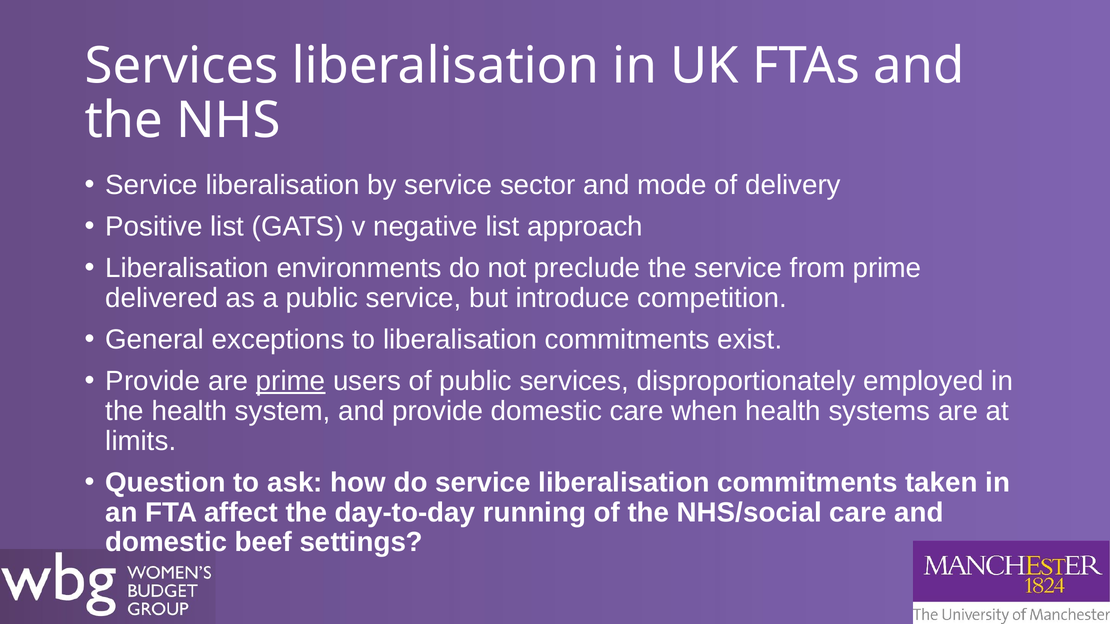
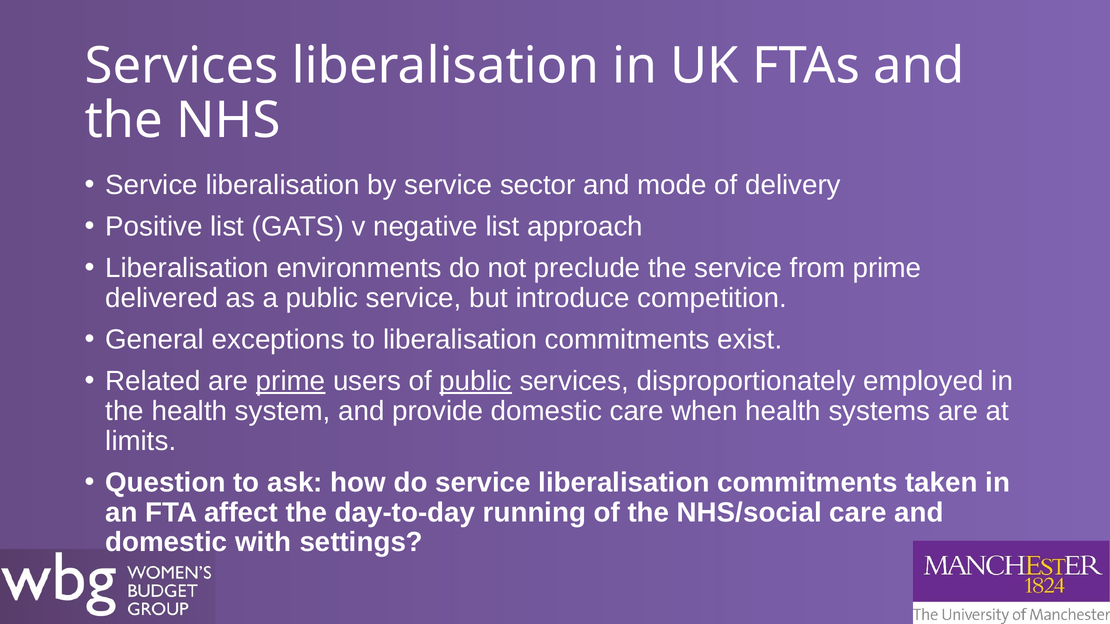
Provide: Provide -> Related (153, 381)
public underline: none -> present (476, 381)
beef: beef -> with (263, 543)
